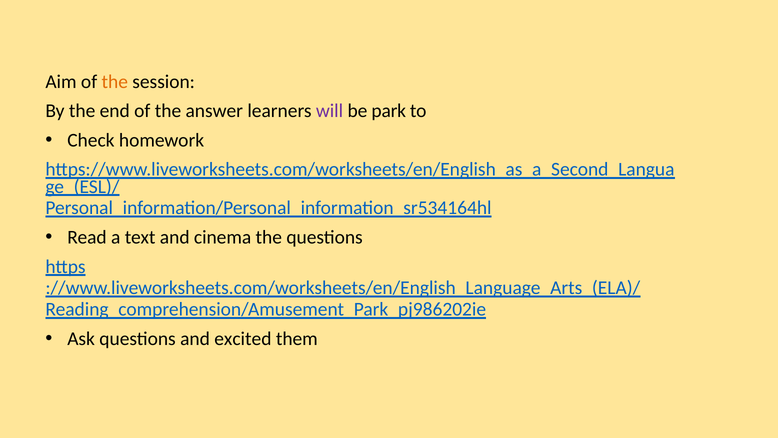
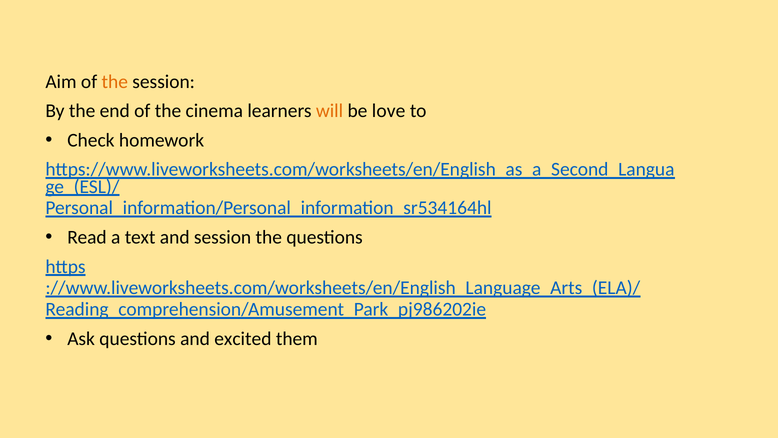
answer: answer -> cinema (214, 111)
will colour: purple -> orange (330, 111)
park: park -> love (389, 111)
and cinema: cinema -> session (223, 237)
